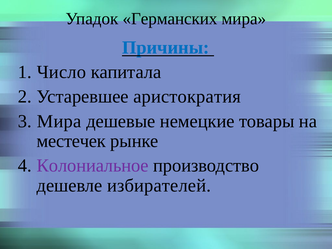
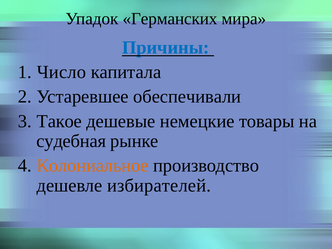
аристократия: аристократия -> обеспечивали (187, 97)
Мира: Мира -> Такое (59, 121)
местечек: местечек -> судебная (71, 141)
Колониальное colour: purple -> orange (93, 166)
